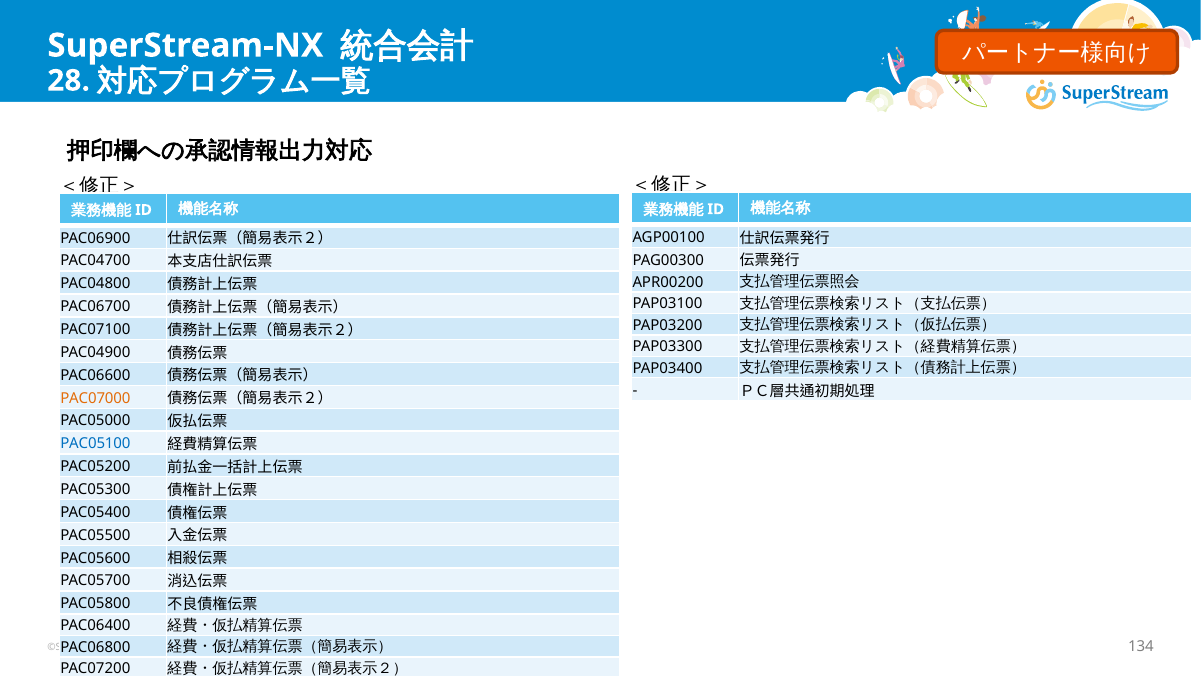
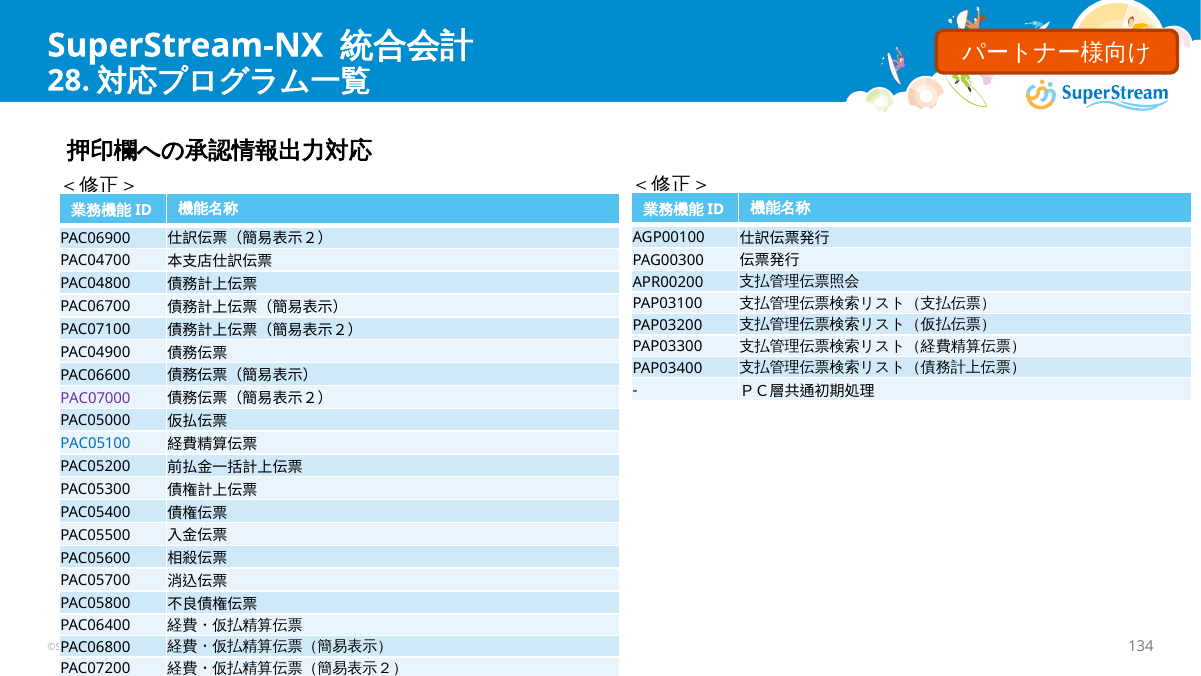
PAC07000 colour: orange -> purple (95, 398)
